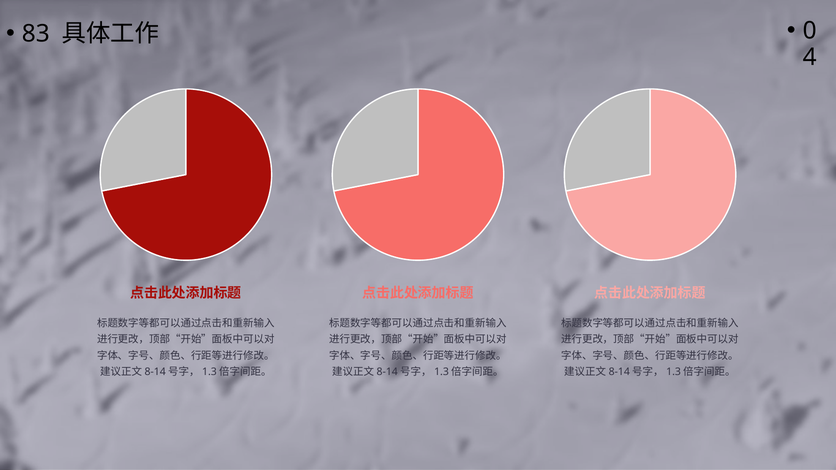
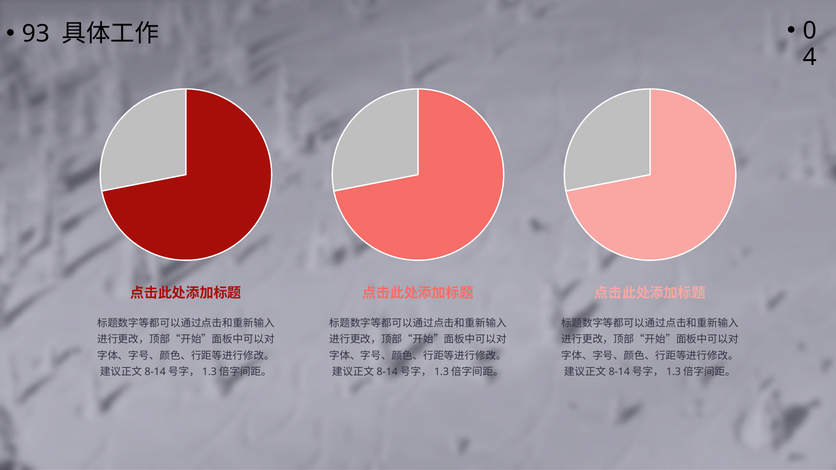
83: 83 -> 93 (36, 34)
